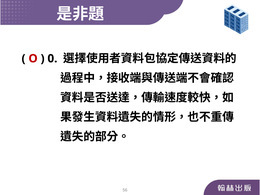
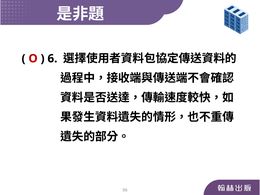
0: 0 -> 6 (52, 59)
